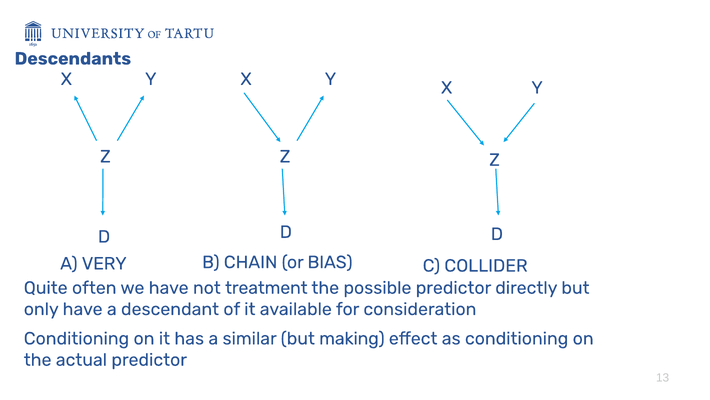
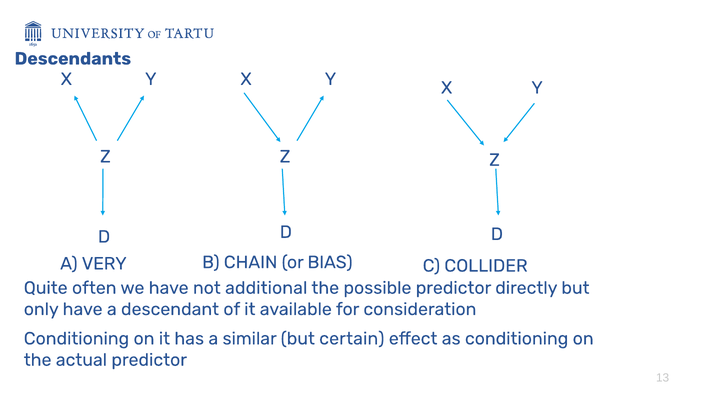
treatment: treatment -> additional (266, 287)
making: making -> certain (352, 338)
